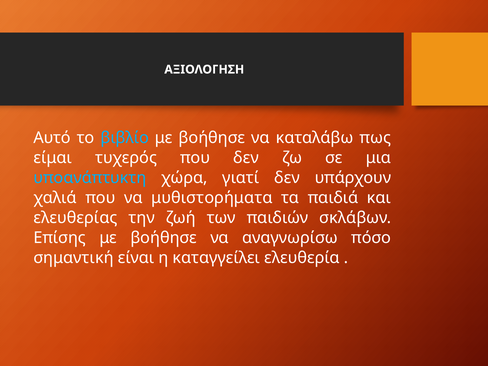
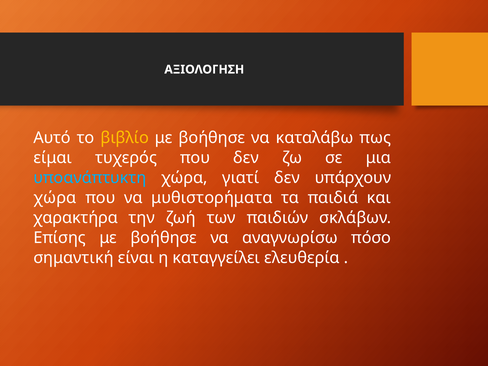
βιβλίο colour: light blue -> yellow (125, 138)
χαλιά: χαλιά -> χώρα (55, 198)
ελευθερίας: ελευθερίας -> χαρακτήρα (75, 218)
